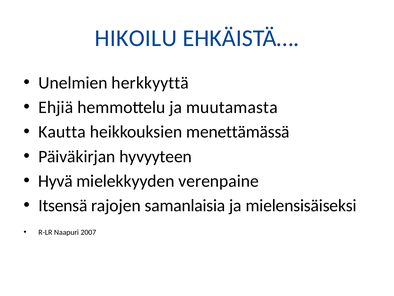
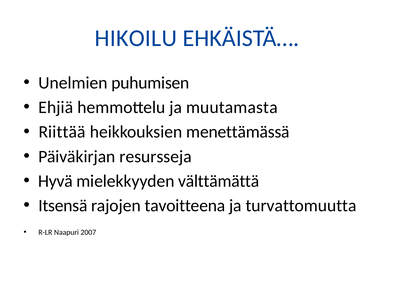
herkkyyttä: herkkyyttä -> puhumisen (150, 83)
Kautta: Kautta -> Riittää (62, 132)
hyvyyteen: hyvyyteen -> resursseja (156, 156)
verenpaine: verenpaine -> välttämättä (219, 181)
samanlaisia: samanlaisia -> tavoitteena (185, 205)
mielensisäiseksi: mielensisäiseksi -> turvattomuutta (301, 205)
